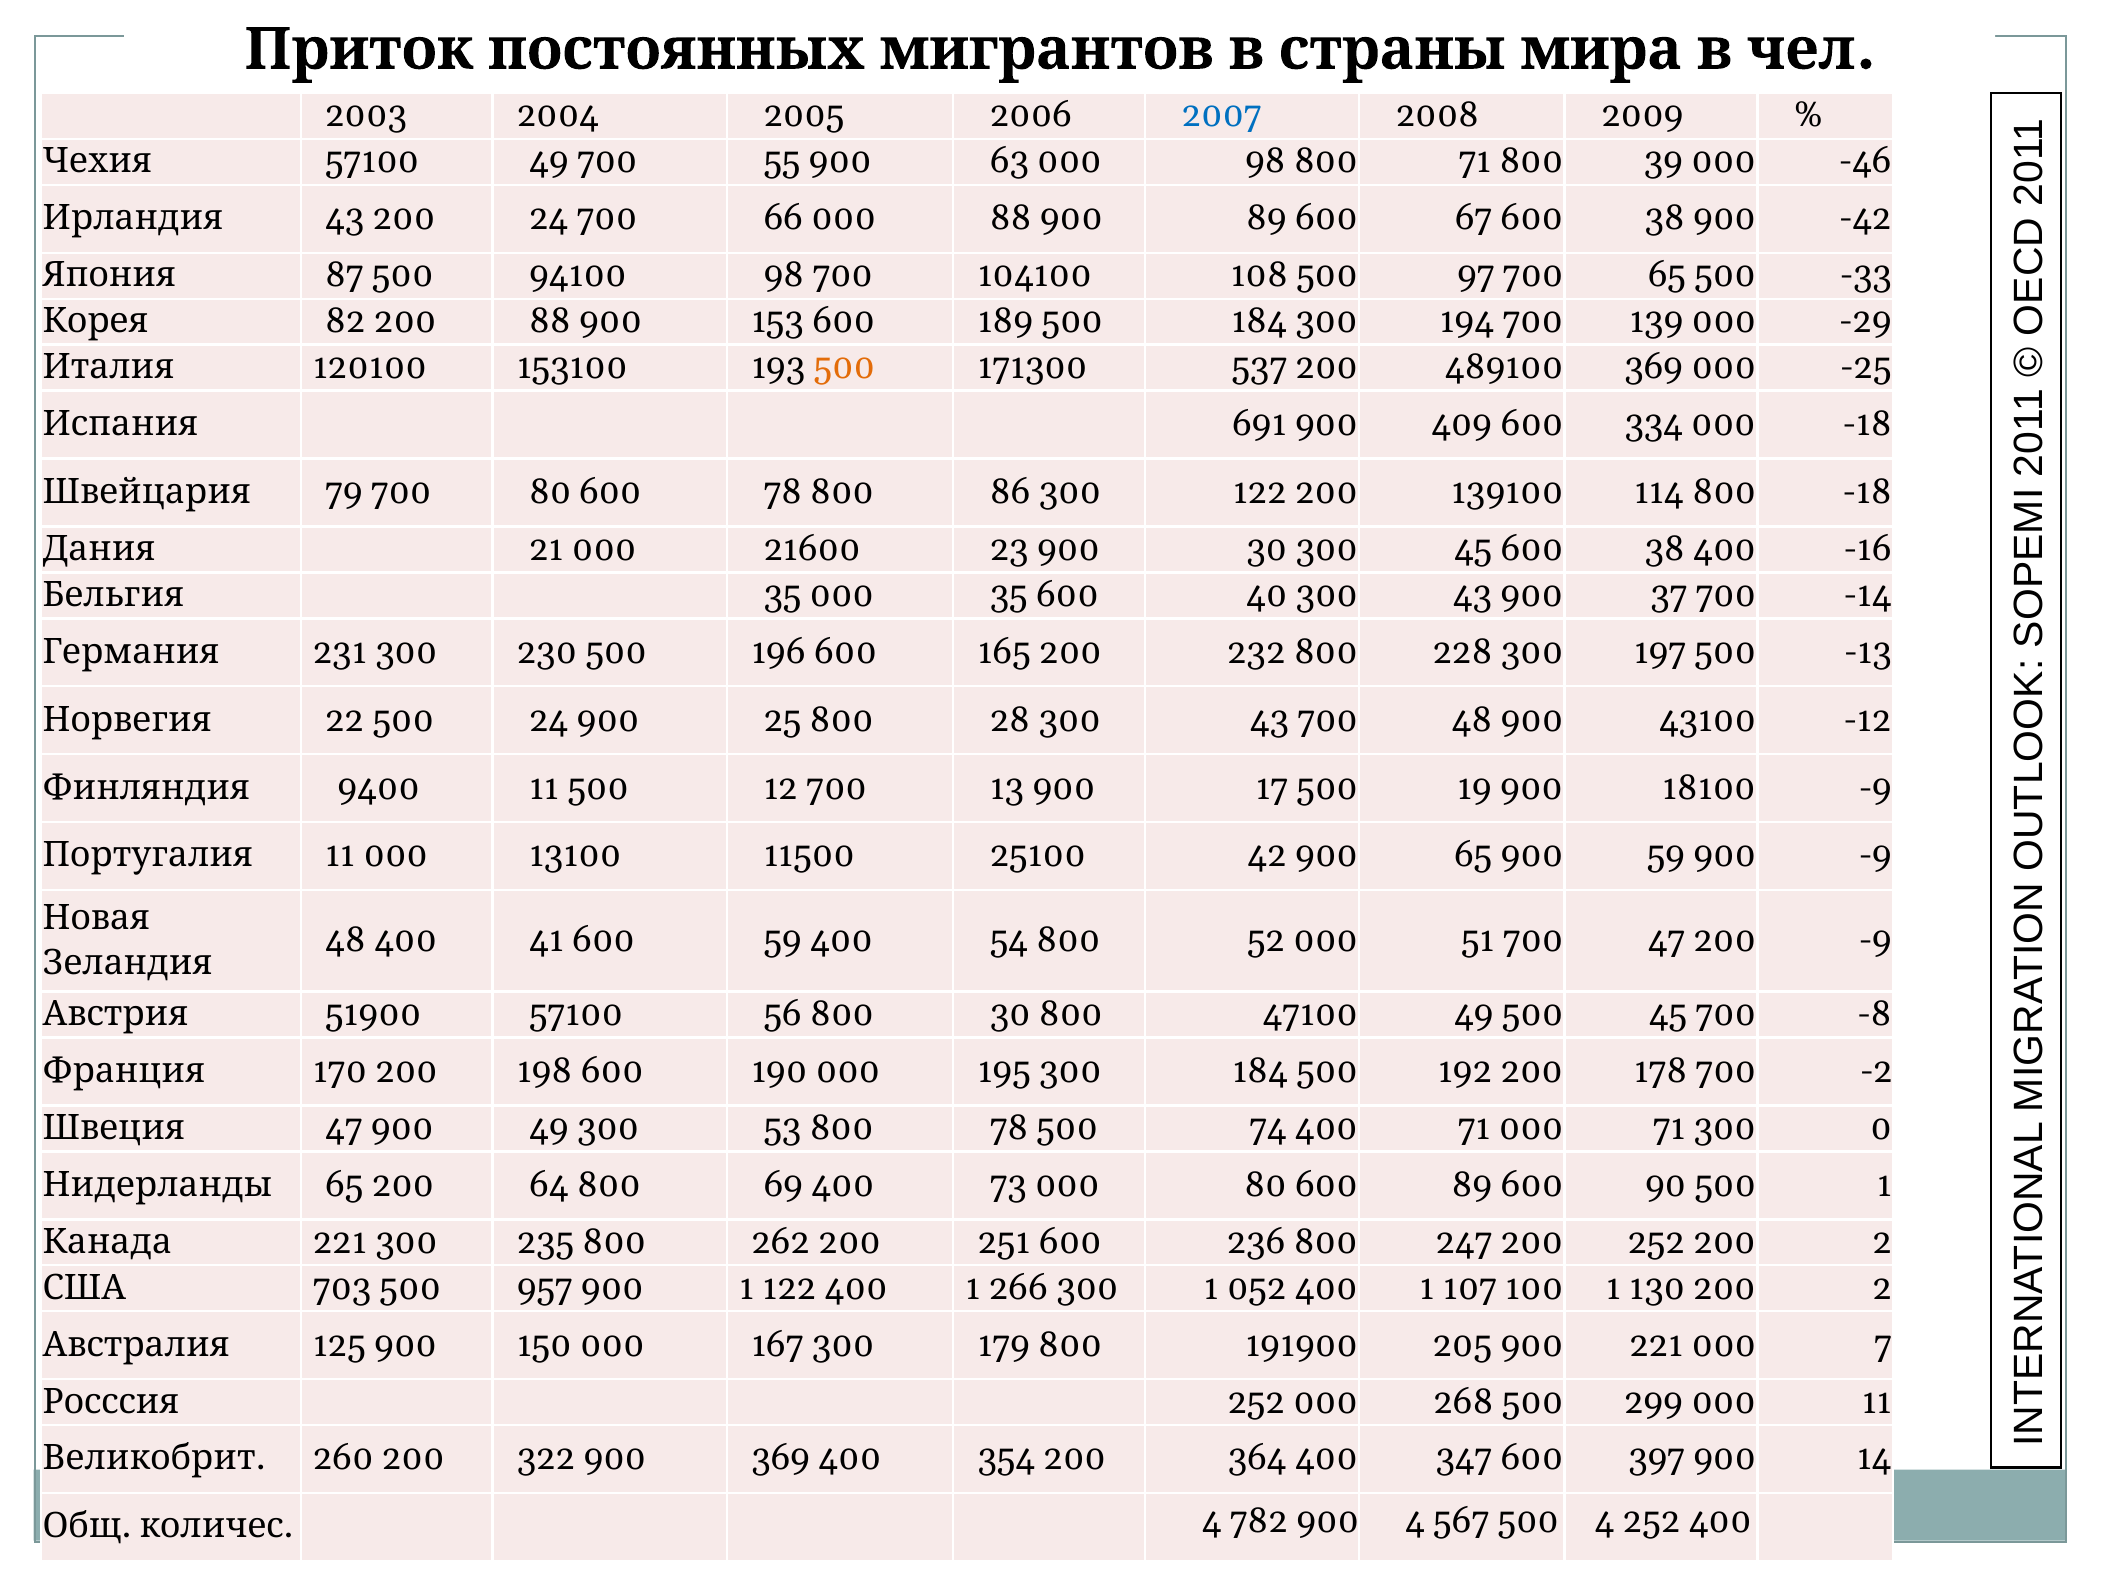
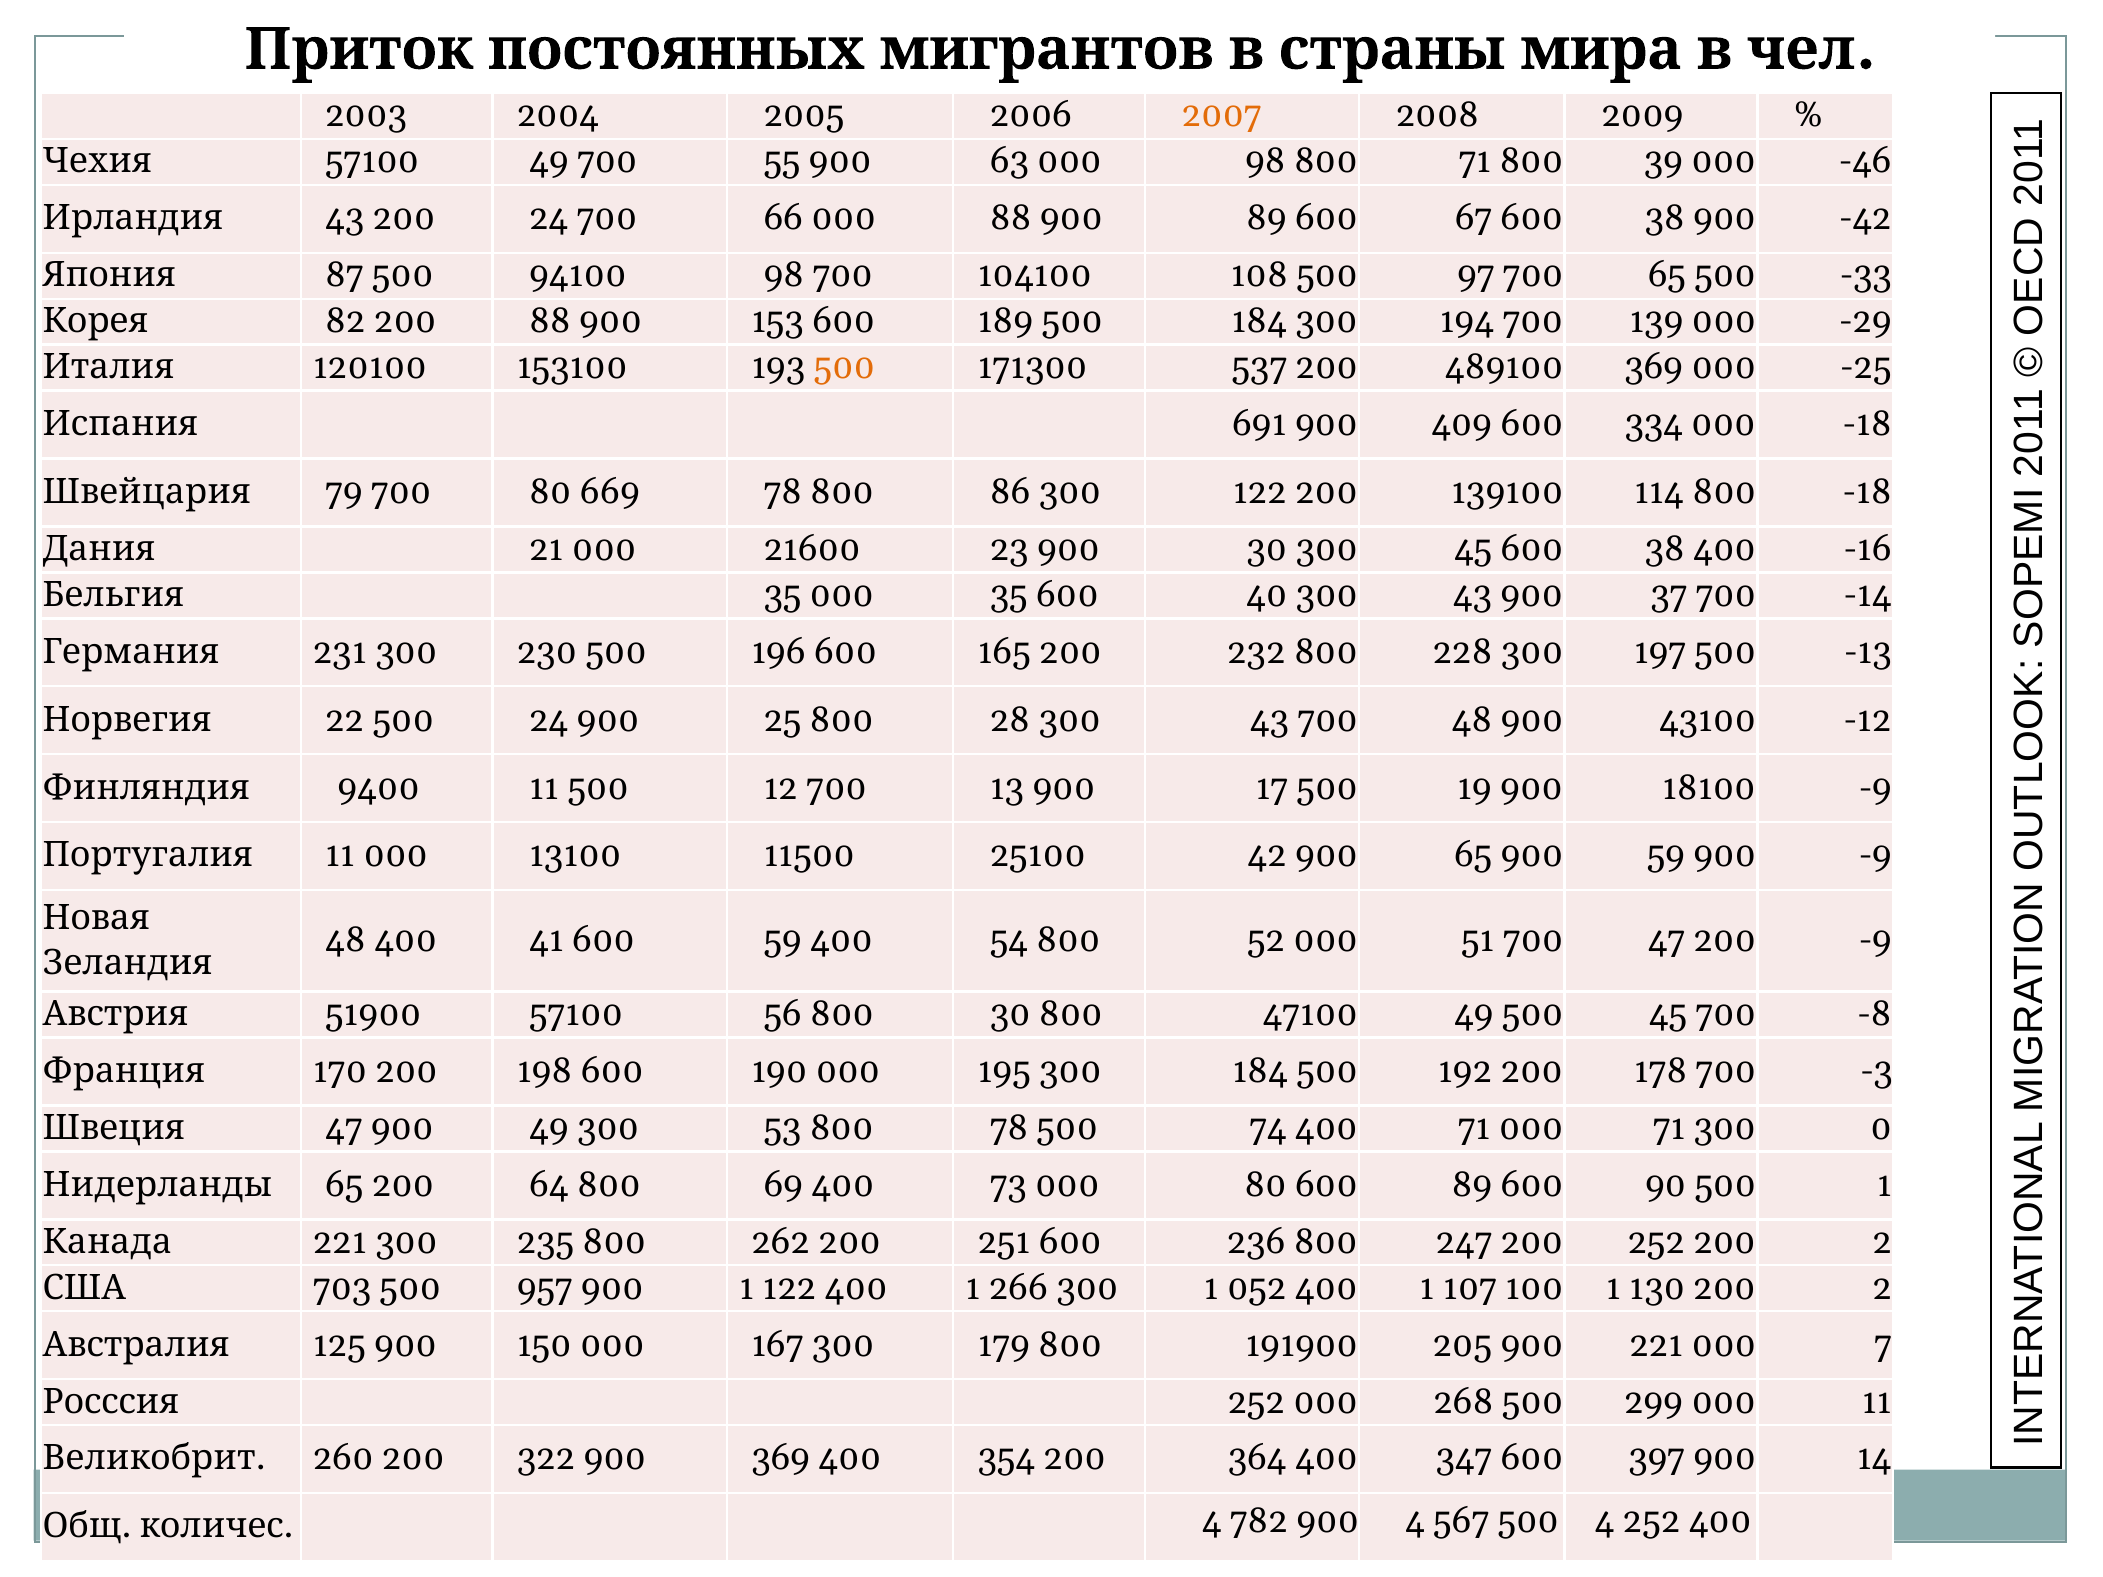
2007 colour: blue -> orange (1222, 115)
700 80 600: 600 -> 669 (610, 492)
-2: -2 -> -3 (1877, 1071)
